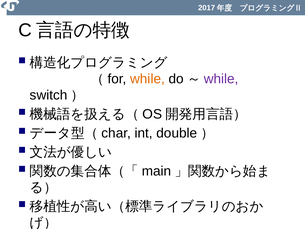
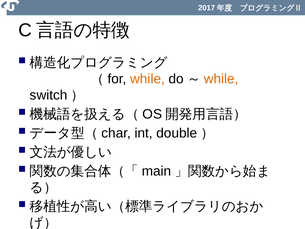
while colour: purple -> orange (221, 79)
